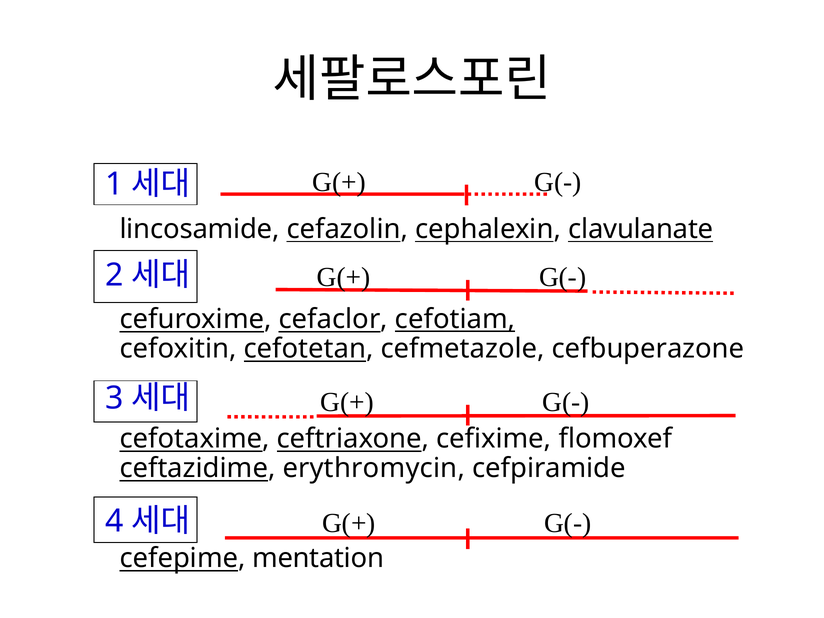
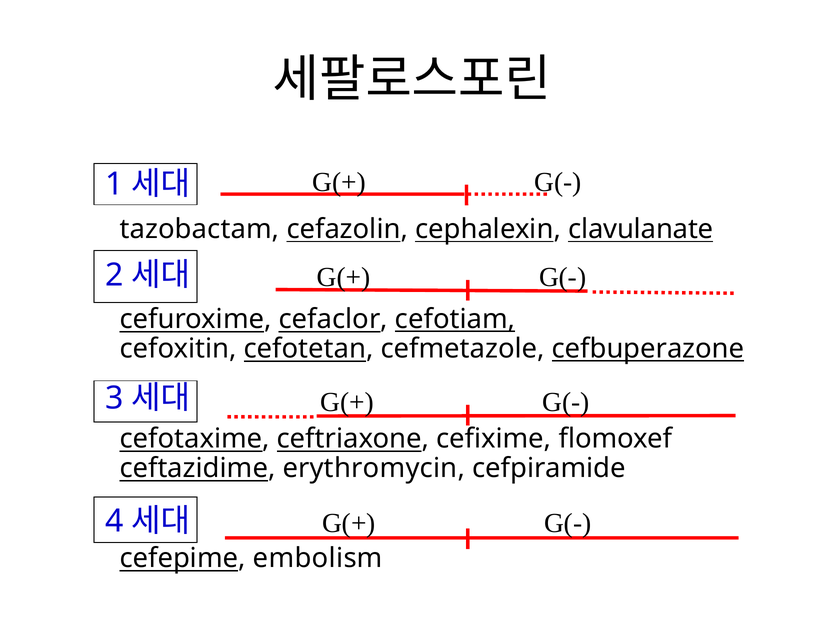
lincosamide: lincosamide -> tazobactam (199, 229)
cefbuperazone underline: none -> present (648, 349)
mentation: mentation -> embolism (318, 558)
